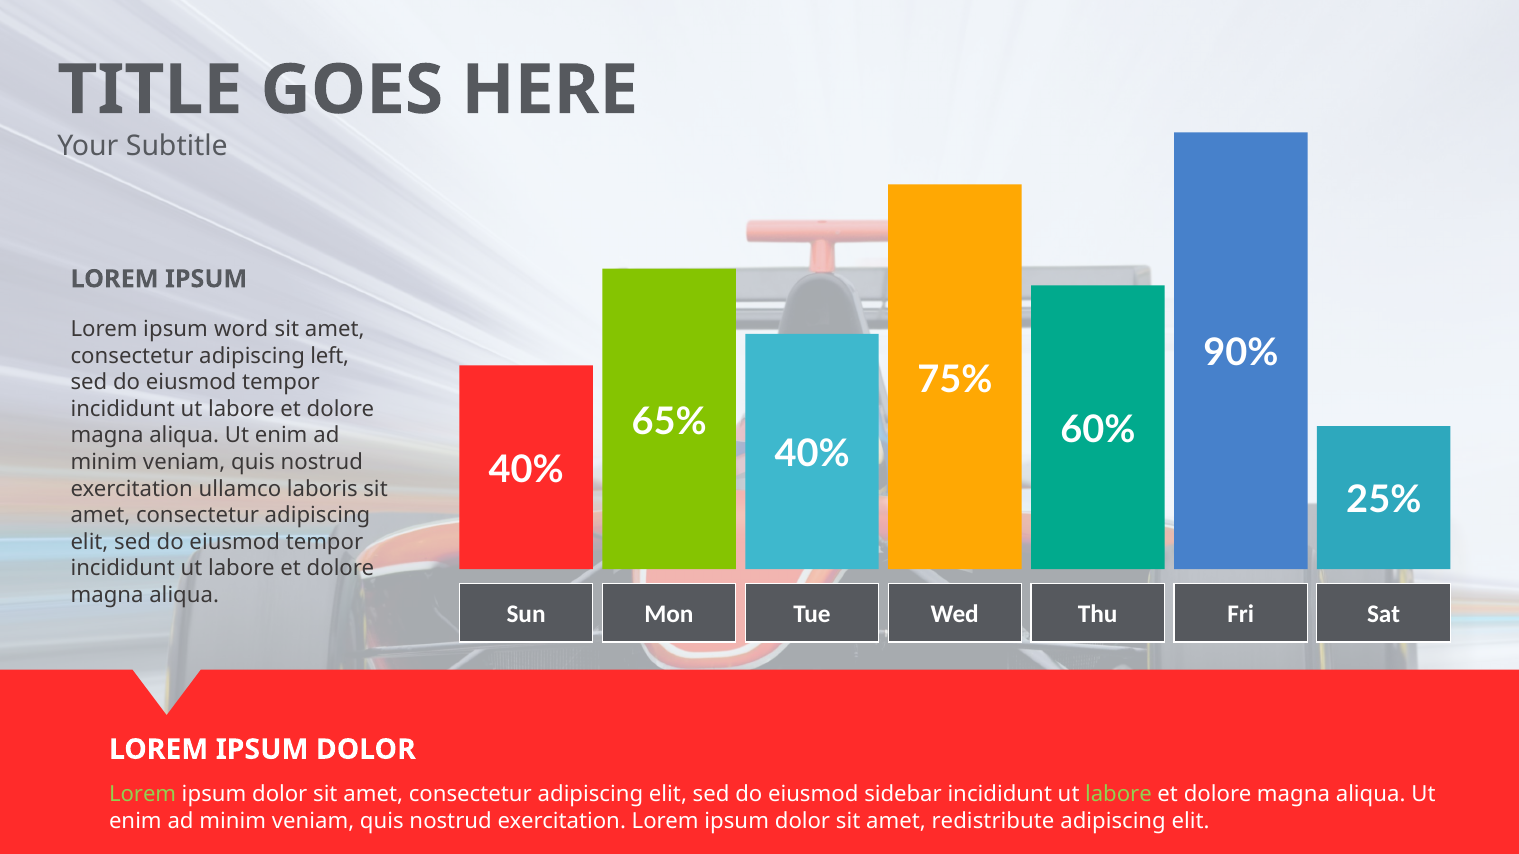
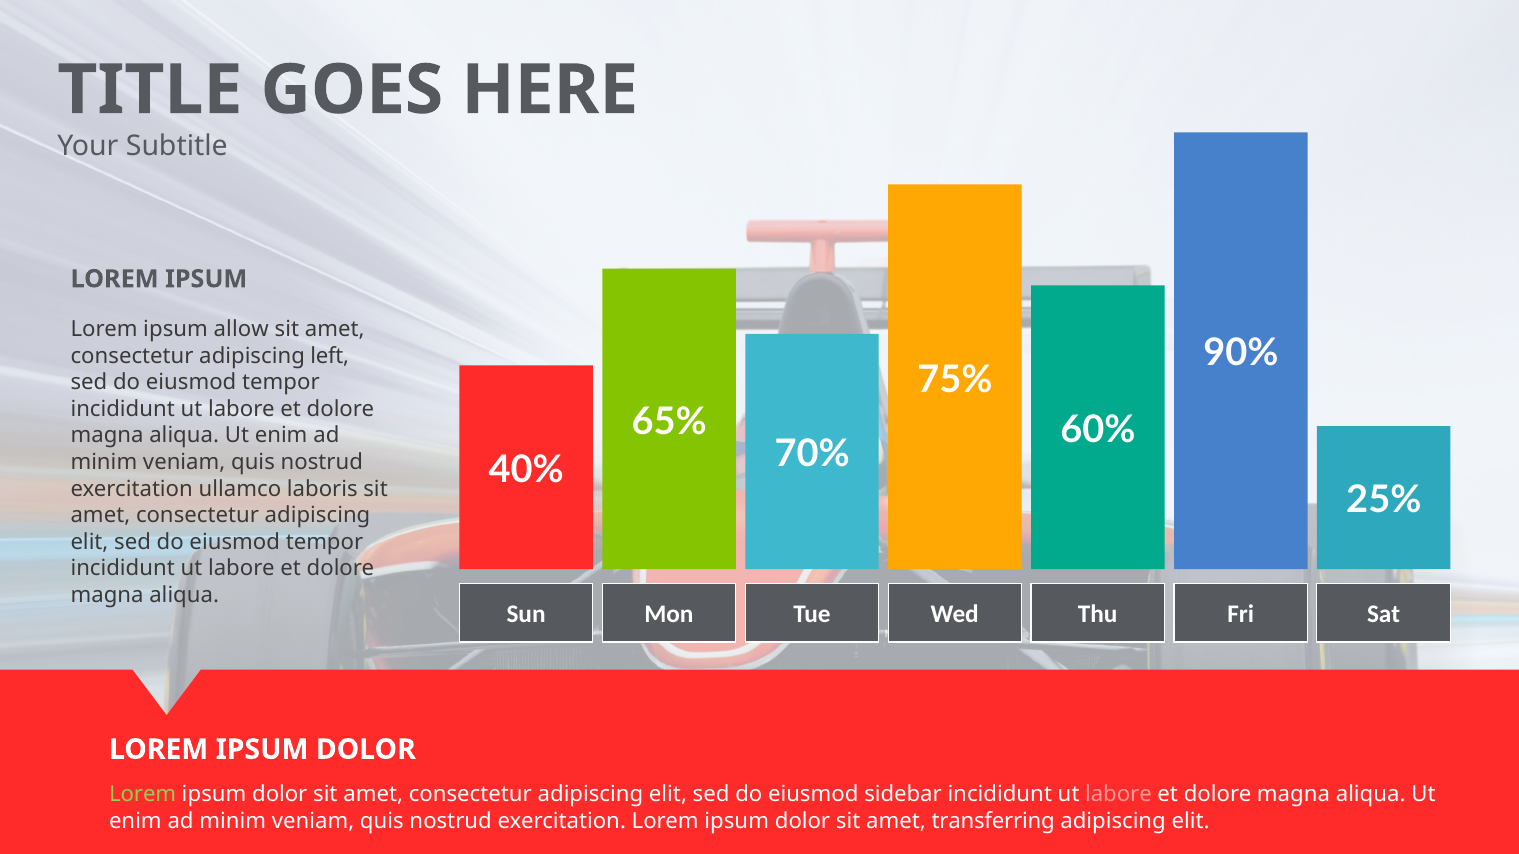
word: word -> allow (241, 329)
40%: 40% -> 70% (812, 454)
labore colour: light green -> pink (1118, 795)
redistribute: redistribute -> transferring (993, 821)
